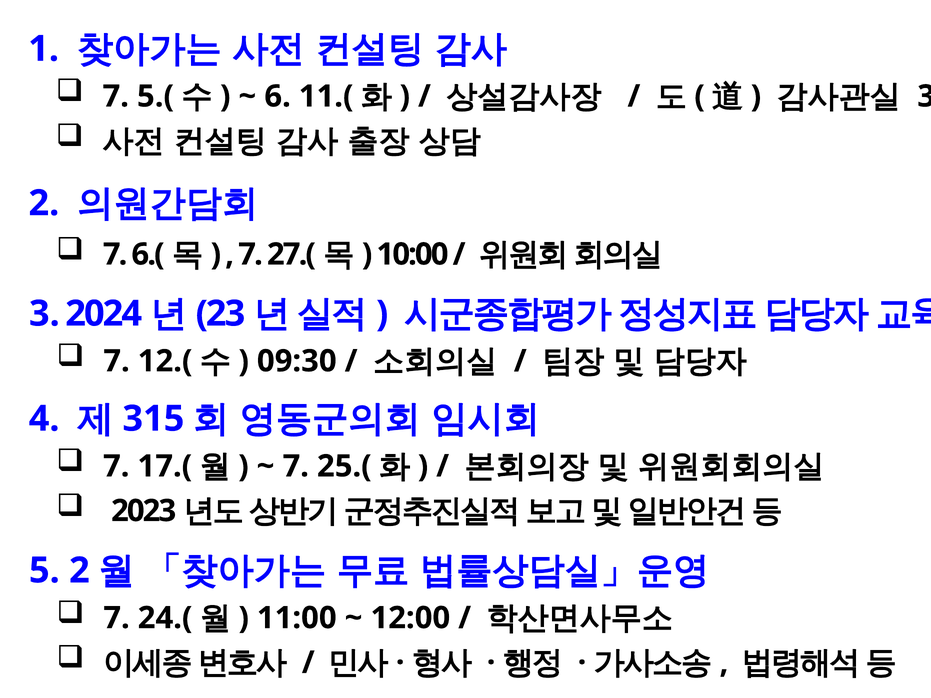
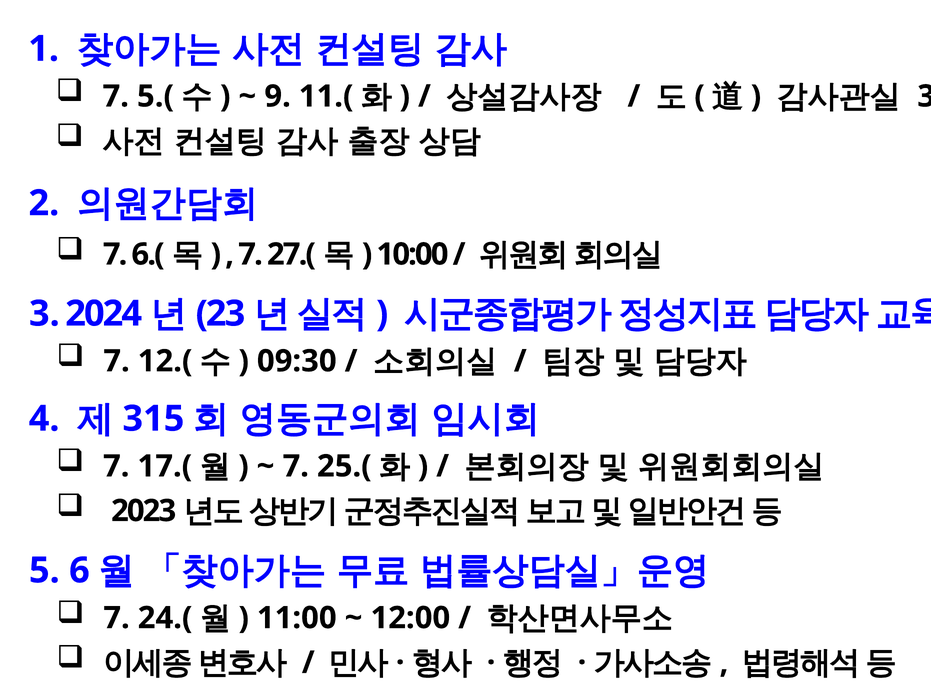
6: 6 -> 9 (278, 96)
5 2: 2 -> 6 (79, 571)
